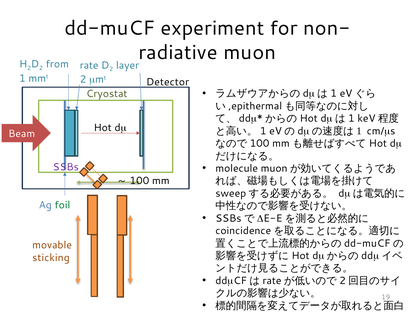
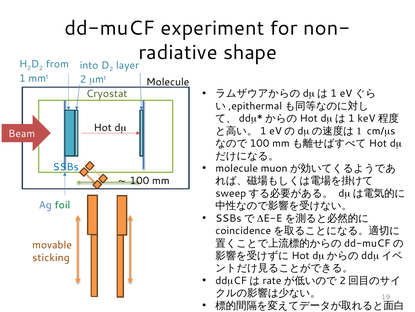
muon: muon -> shape (250, 52)
rate: rate -> into (89, 65)
mmt Detector: Detector -> Molecule (168, 82)
SSBs colour: purple -> blue (66, 167)
